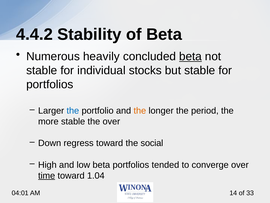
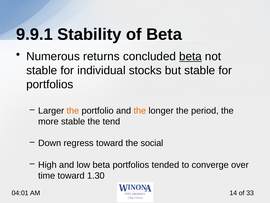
4.4.2: 4.4.2 -> 9.9.1 (34, 34)
heavily: heavily -> returns (101, 56)
the colour: blue -> orange (73, 110)
the over: over -> tend (111, 121)
time underline: present -> none (47, 175)
1.04: 1.04 -> 1.30 (96, 175)
